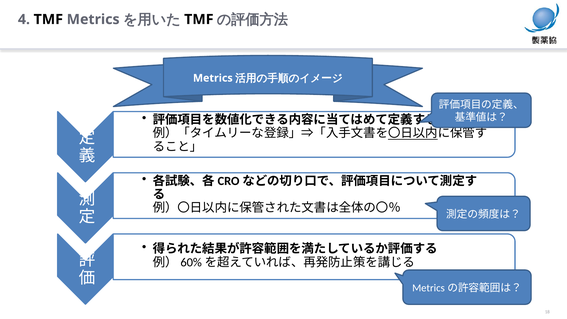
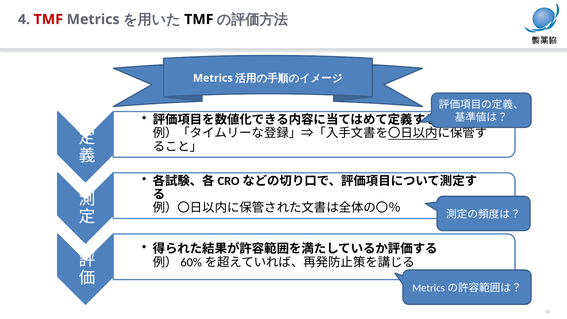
TMF colour: black -> red (48, 19)
